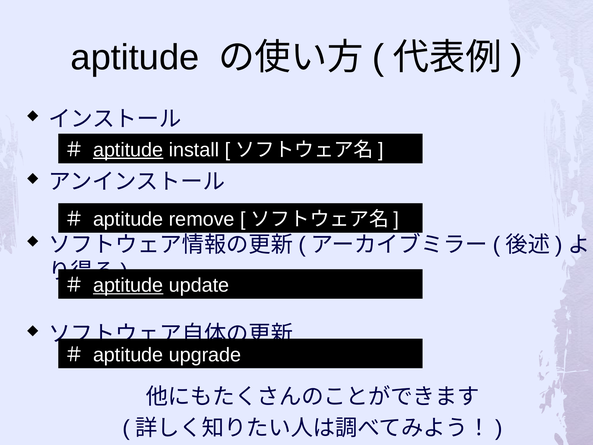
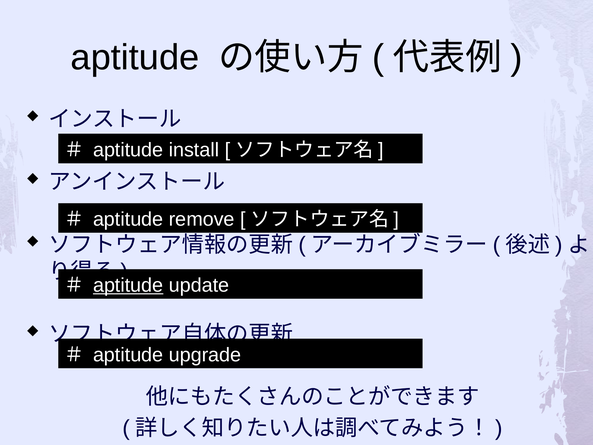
aptitude underline: present -> none (128, 150)
